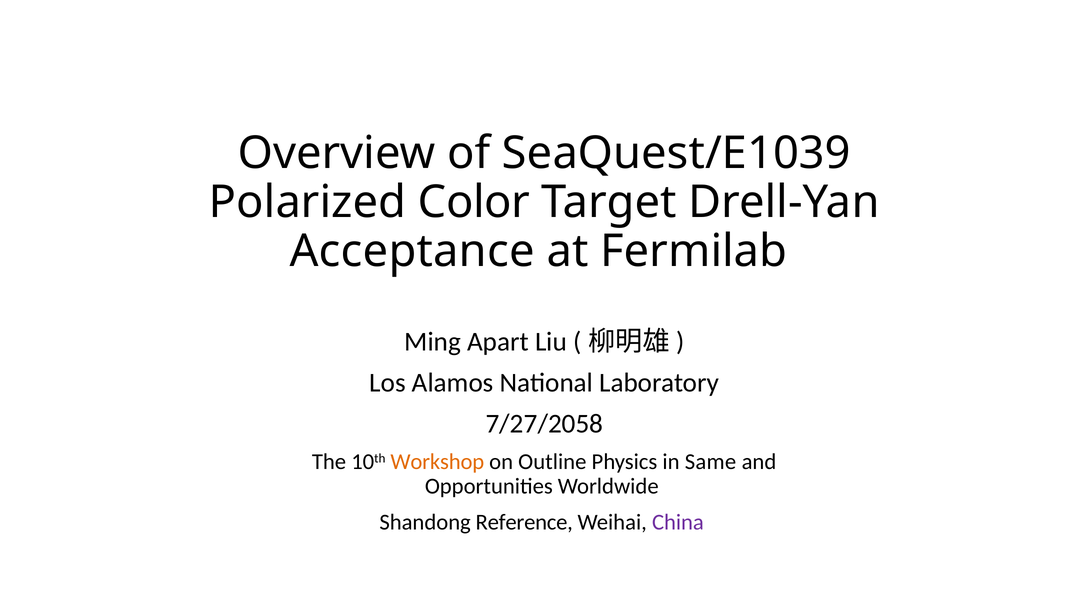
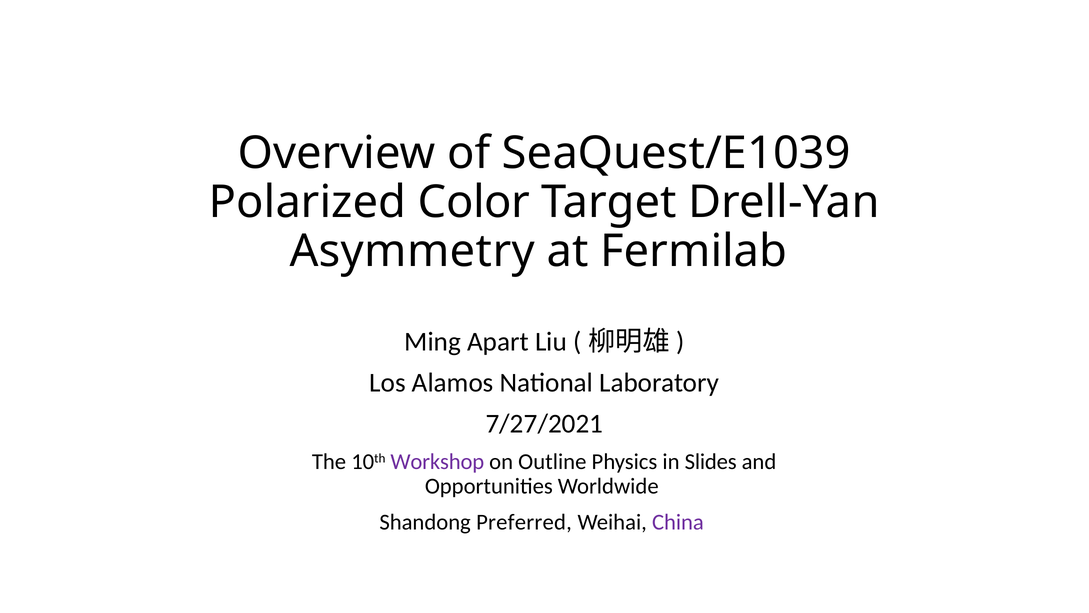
Acceptance: Acceptance -> Asymmetry (412, 251)
7/27/2058: 7/27/2058 -> 7/27/2021 (544, 423)
Workshop colour: orange -> purple (437, 462)
Same: Same -> Slides (711, 462)
Reference: Reference -> Preferred (524, 522)
